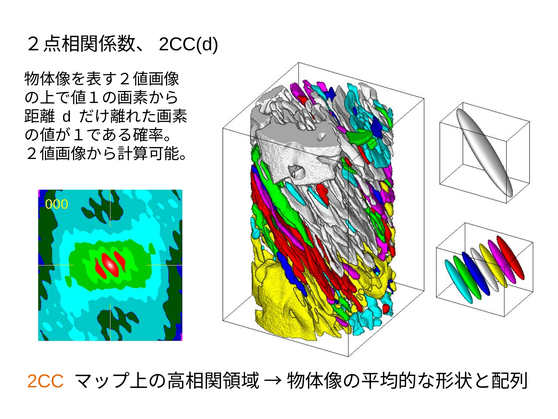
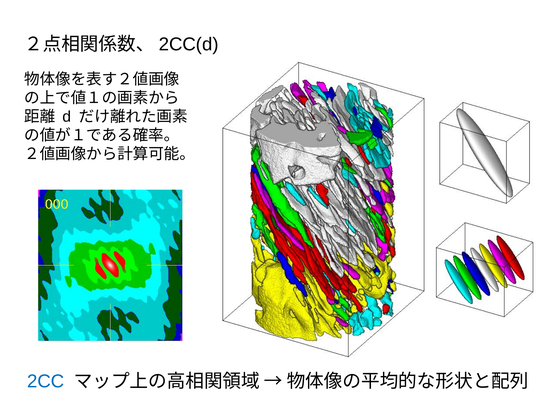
2CC colour: orange -> blue (46, 381)
